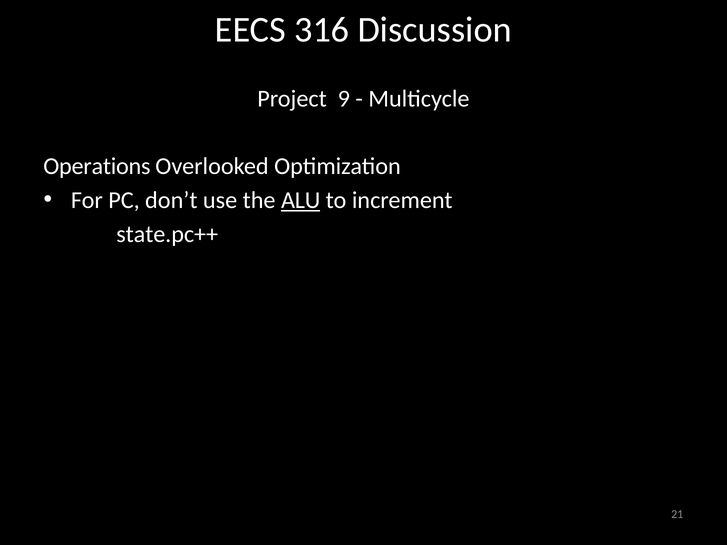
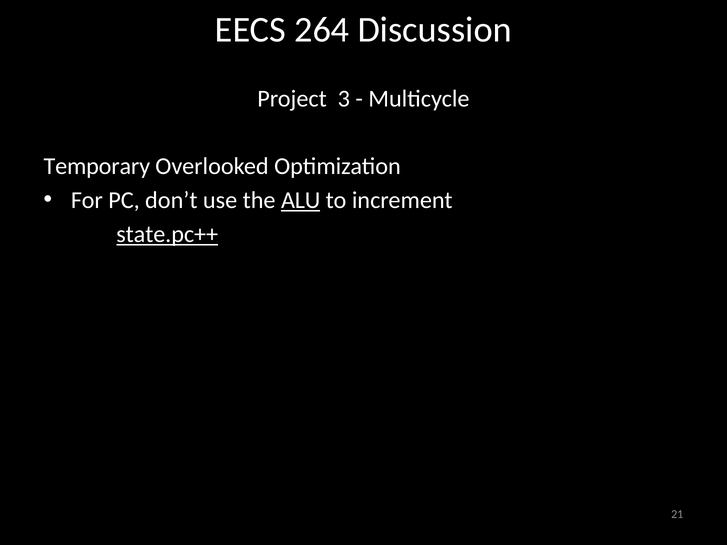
316: 316 -> 264 (322, 30)
9: 9 -> 3 (344, 99)
Operations: Operations -> Temporary (97, 166)
state.pc++ underline: none -> present (167, 234)
